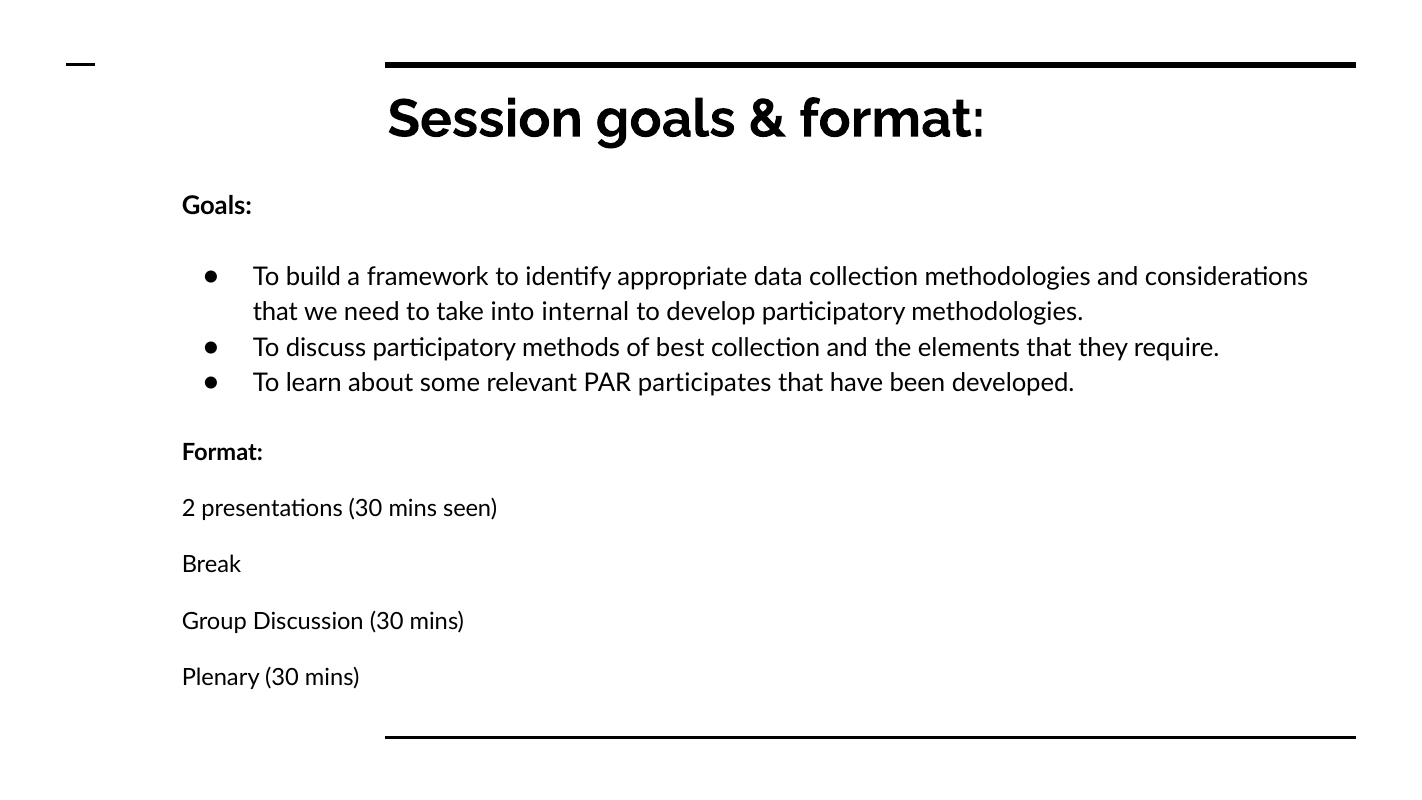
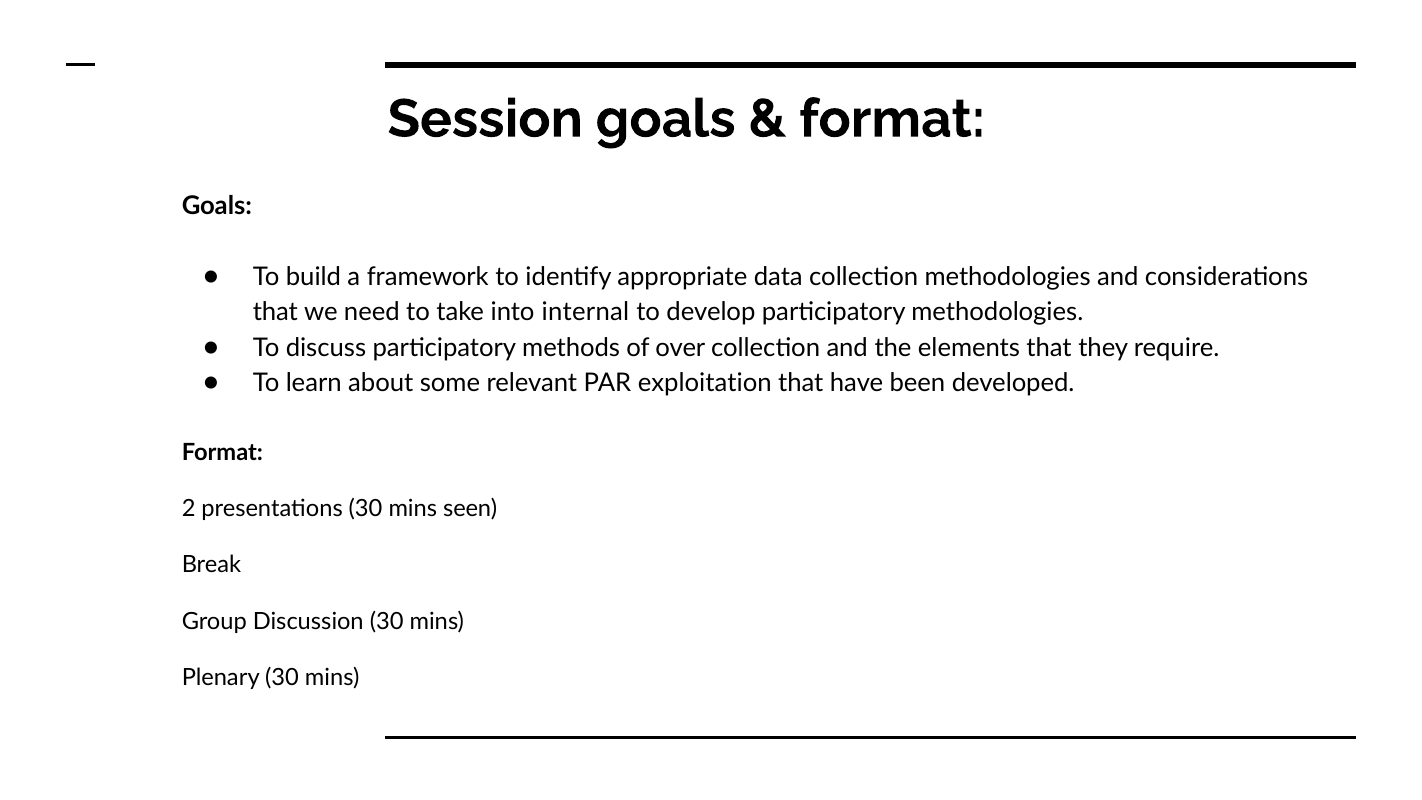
best: best -> over (680, 348)
participates: participates -> exploitation (705, 383)
